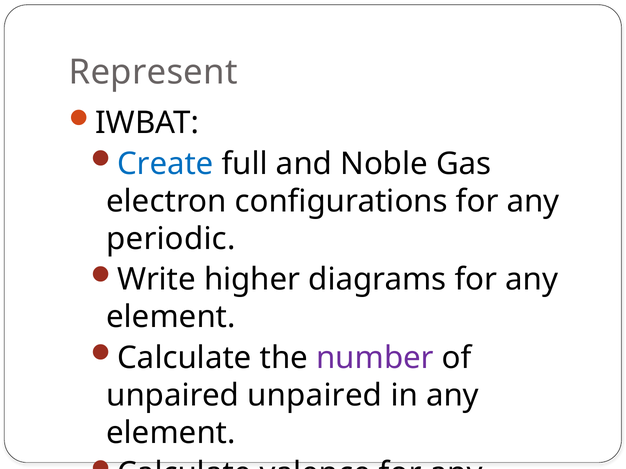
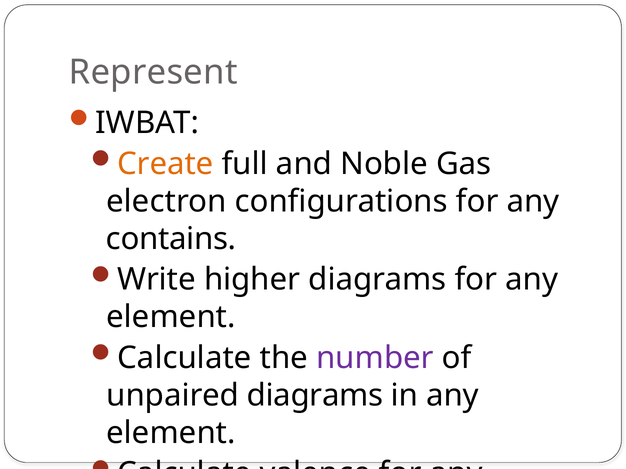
Create colour: blue -> orange (165, 164)
periodic: periodic -> contains (171, 239)
unpaired unpaired: unpaired -> diagrams (315, 396)
